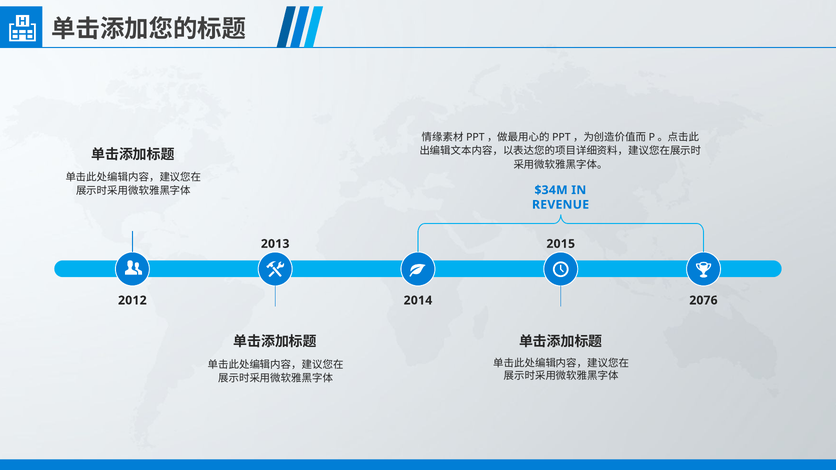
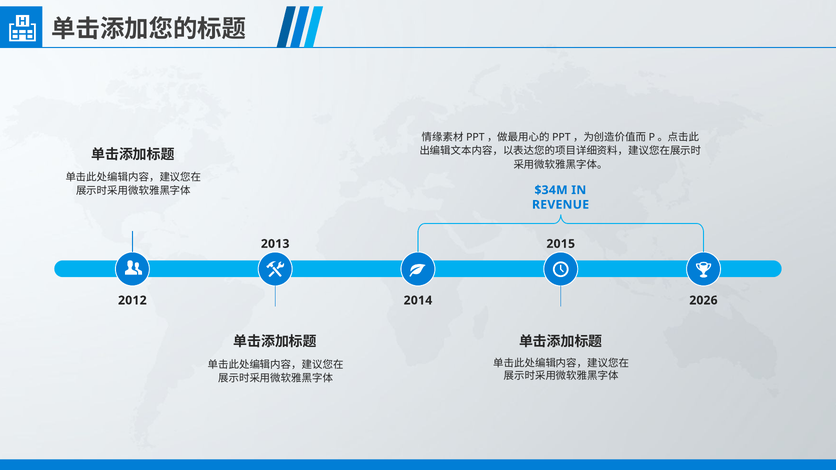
2076: 2076 -> 2026 (703, 301)
